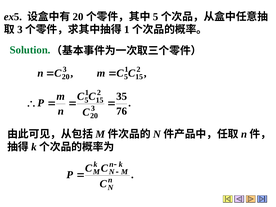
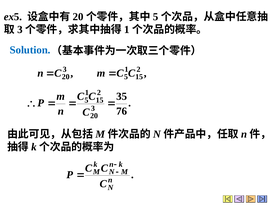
Solution colour: green -> blue (30, 50)
